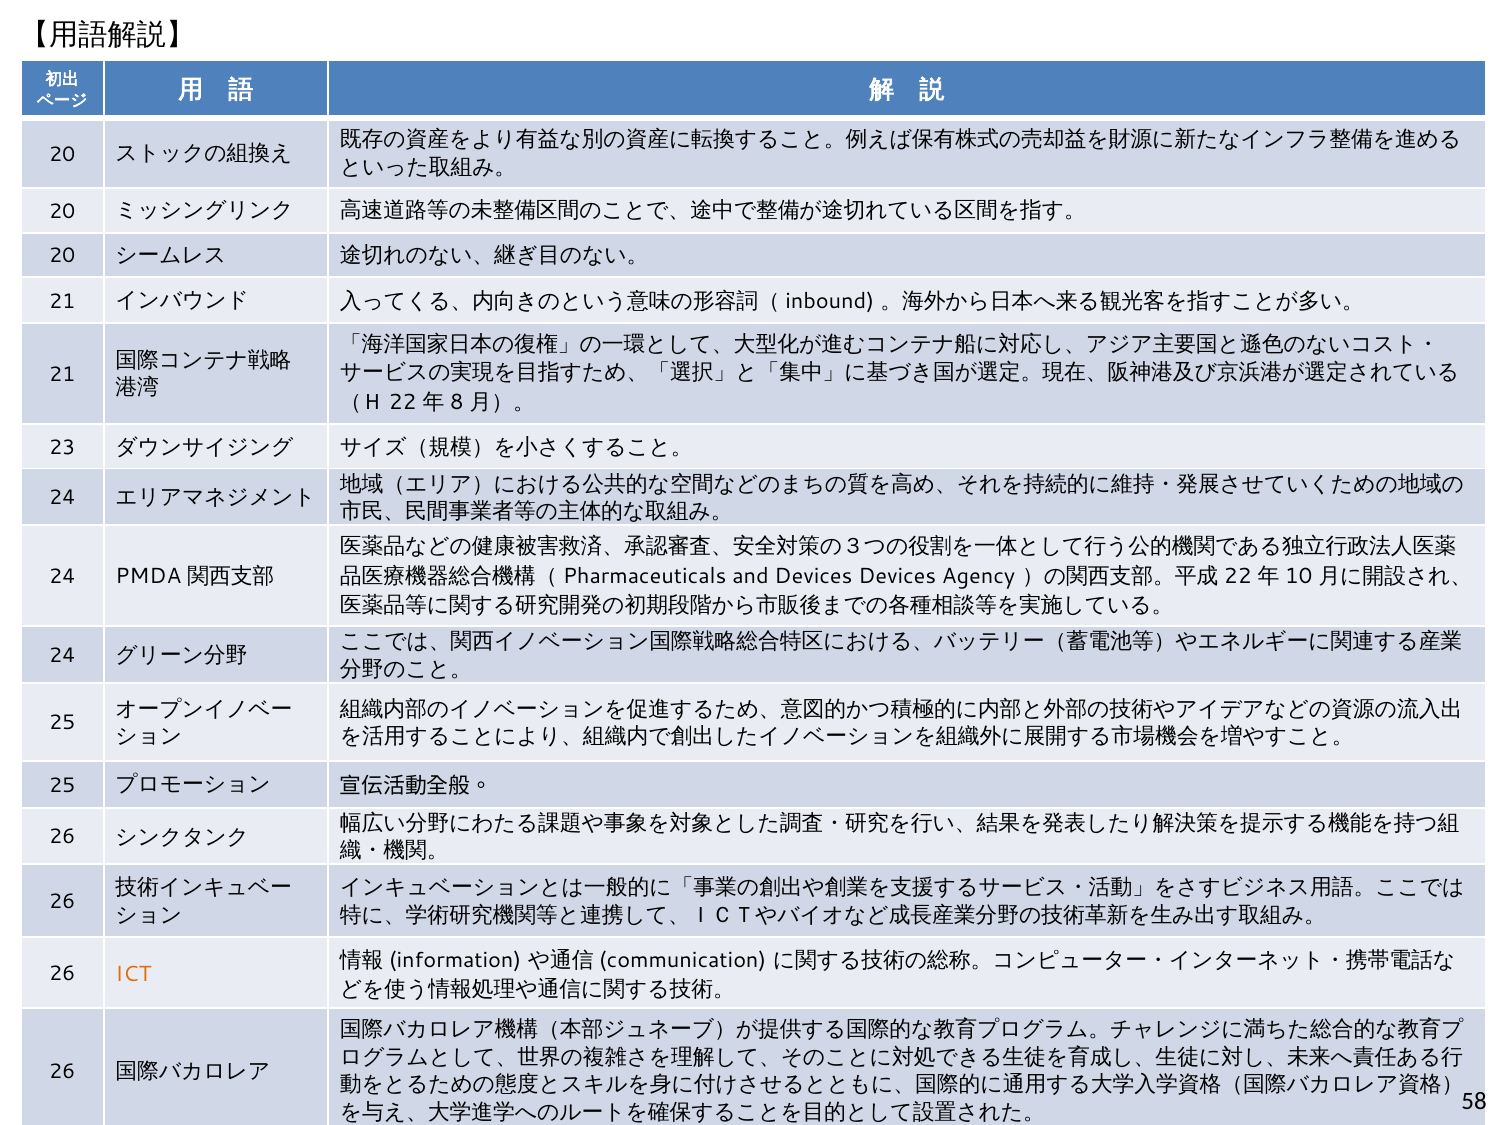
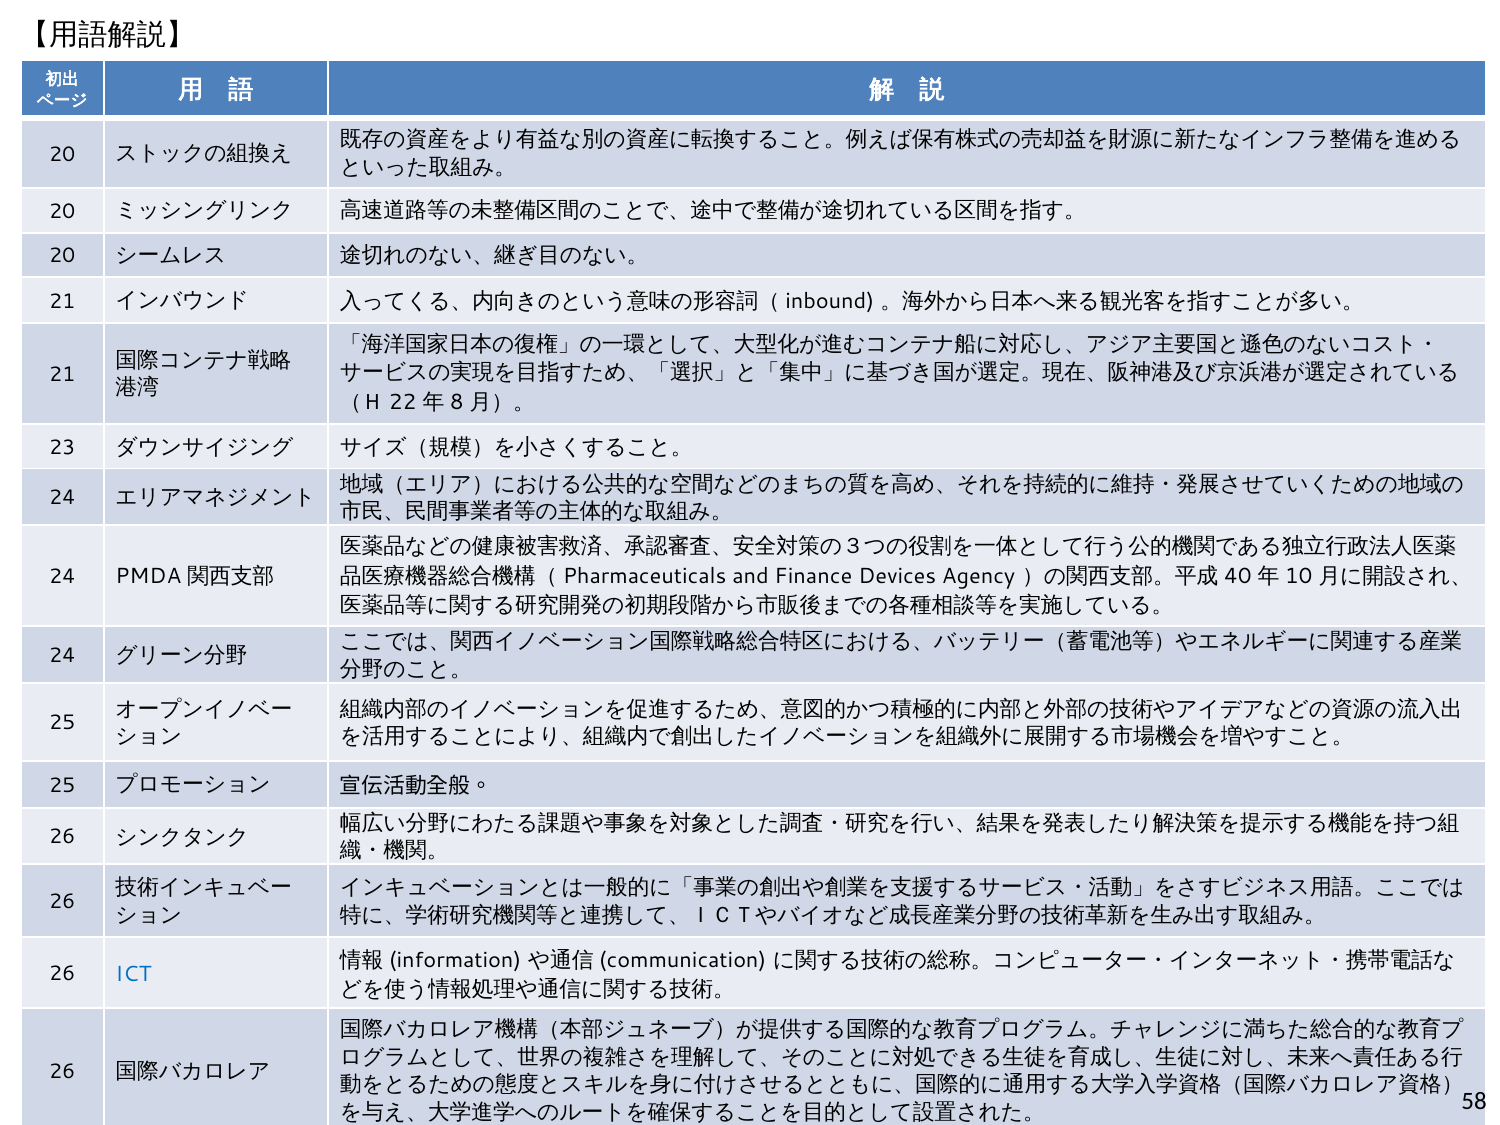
and Devices: Devices -> Finance (813, 577)
22: 22 -> 40 (1238, 577)
ICT colour: orange -> blue (133, 975)
